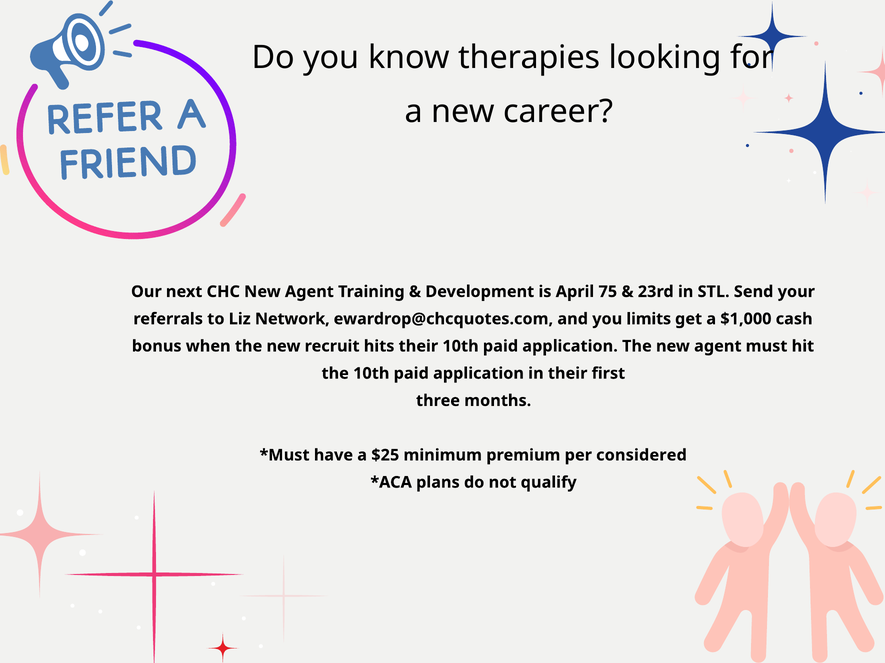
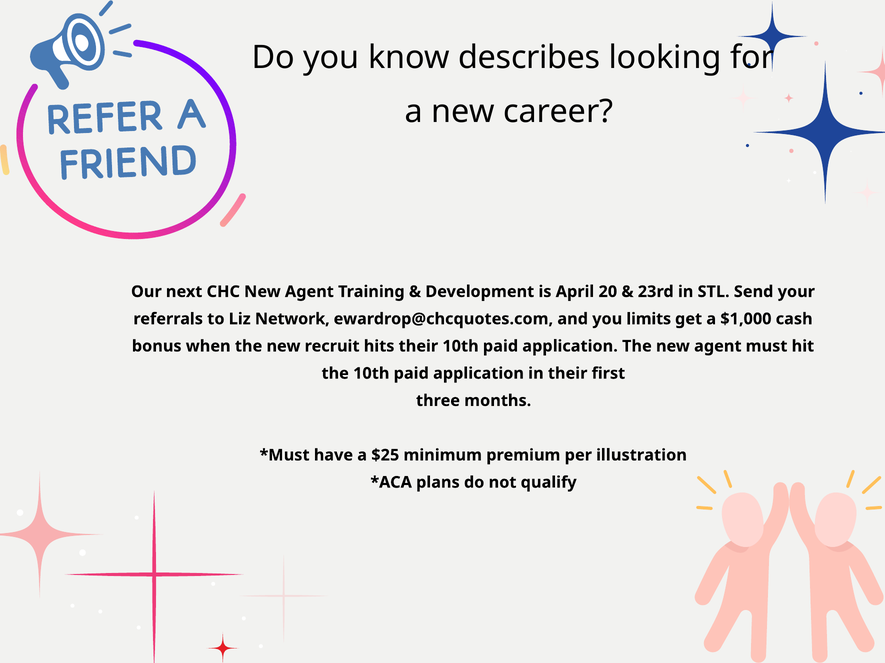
therapies: therapies -> describes (529, 57)
75: 75 -> 20 (608, 292)
considered: considered -> illustration (642, 456)
